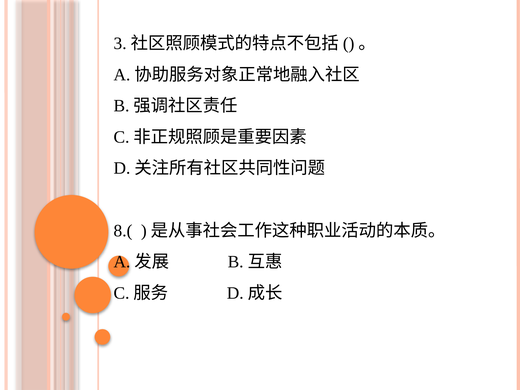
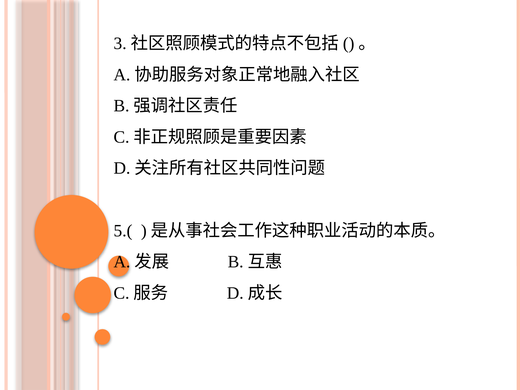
8.(: 8.( -> 5.( (123, 231)
